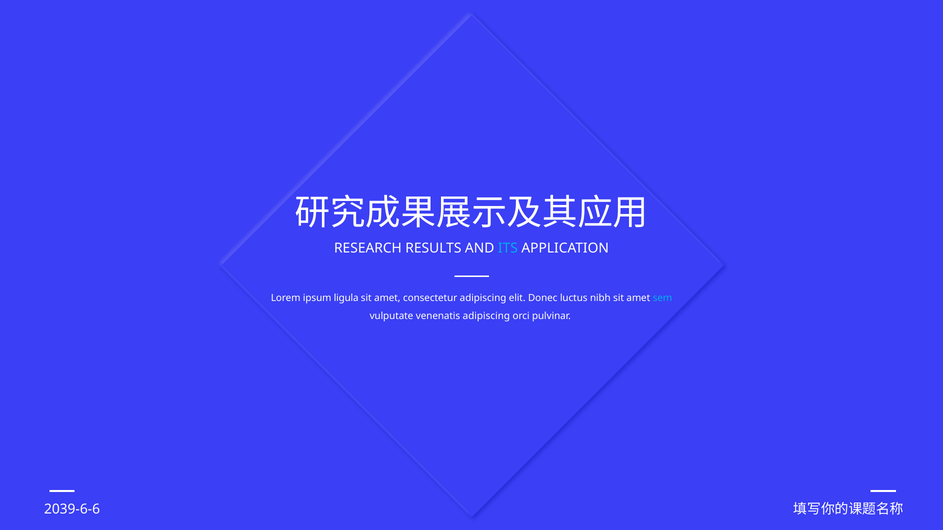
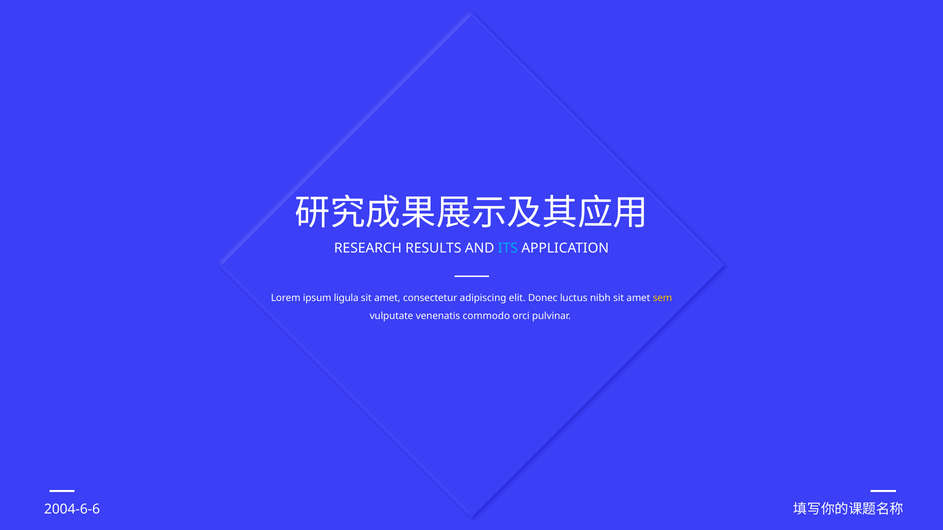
sem colour: light blue -> yellow (662, 298)
venenatis adipiscing: adipiscing -> commodo (486, 316)
2039-6-6: 2039-6-6 -> 2004-6-6 (72, 510)
